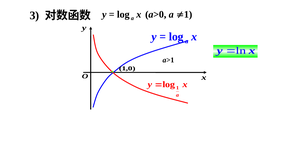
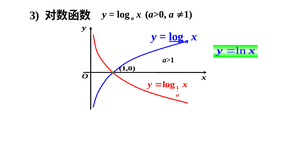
log underline: none -> present (176, 36)
